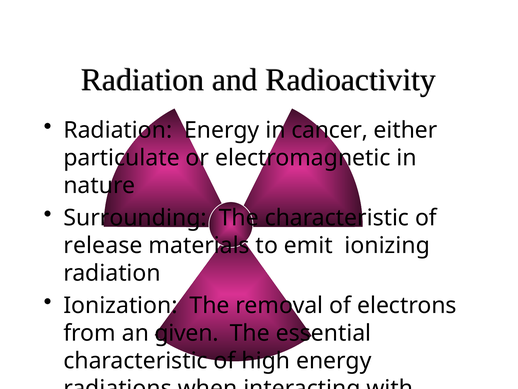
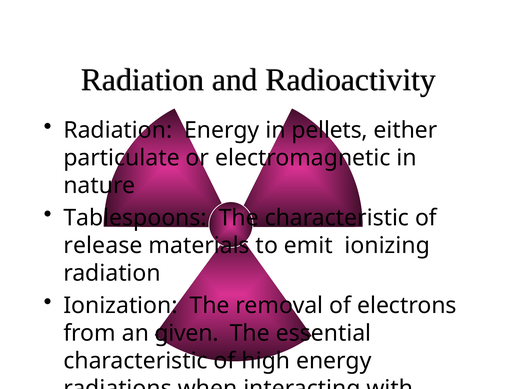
cancer: cancer -> pellets (330, 130)
Surrounding: Surrounding -> Tablespoons (135, 218)
